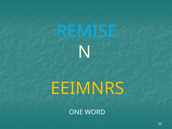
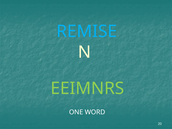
EEIMNRS colour: yellow -> light green (87, 88)
